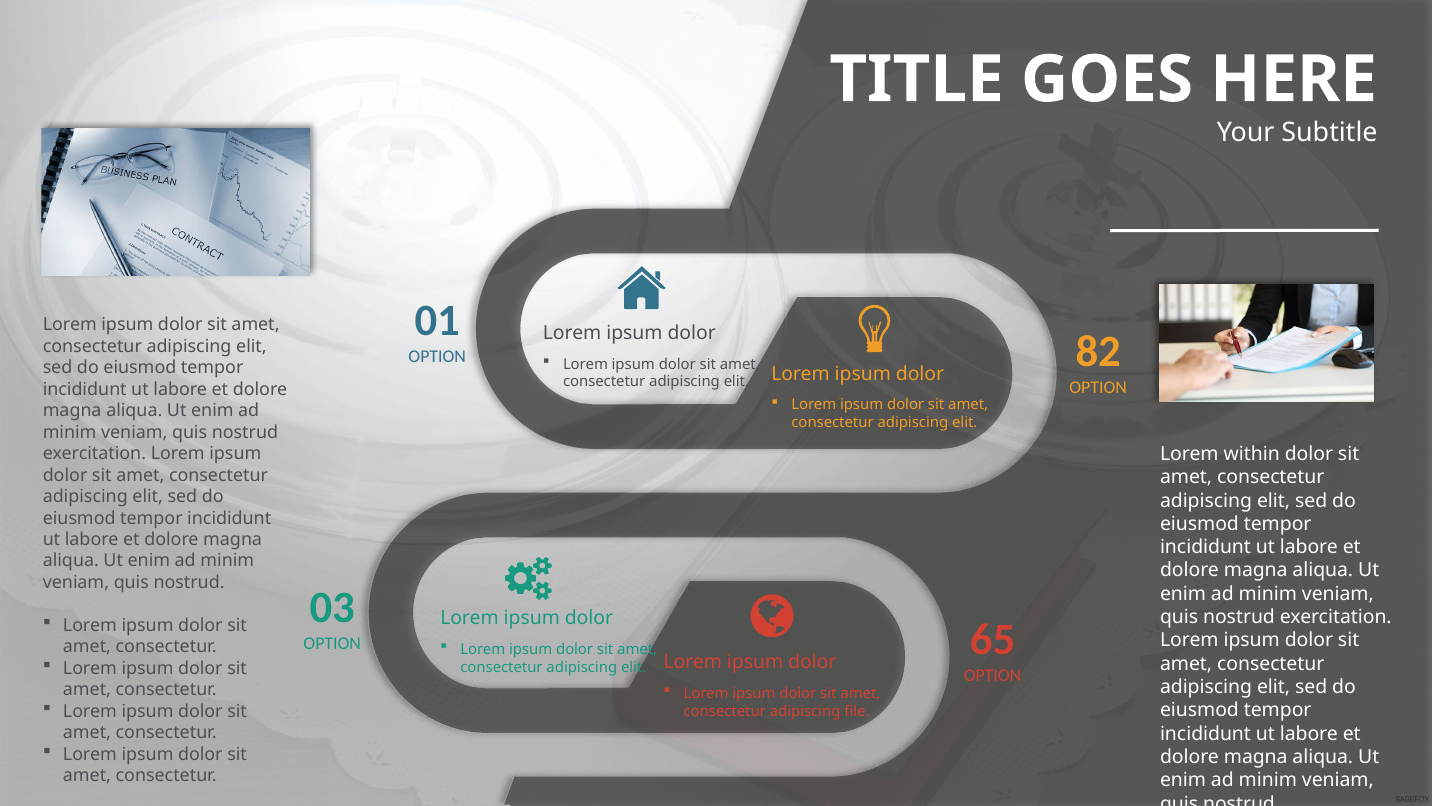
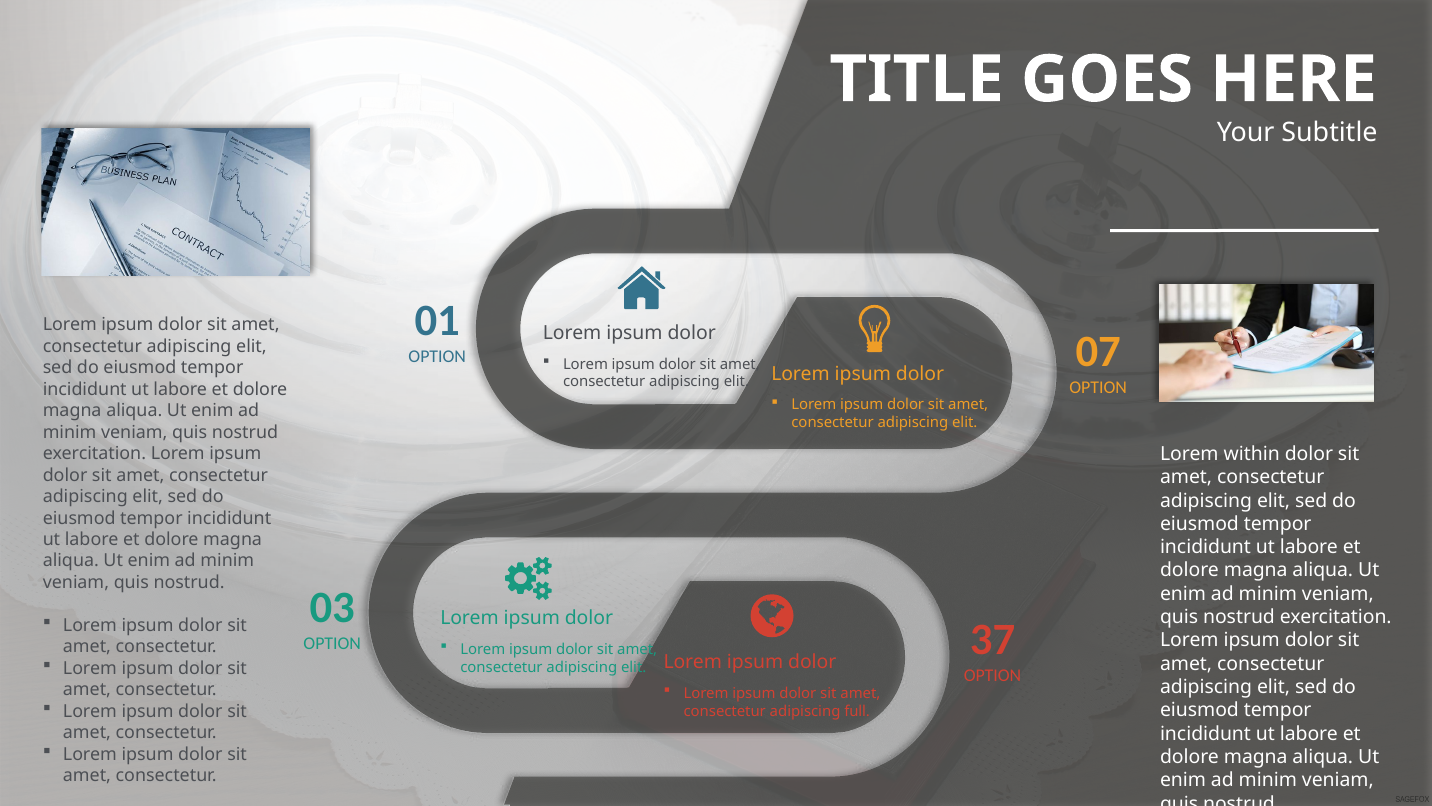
82: 82 -> 07 (1098, 351)
65: 65 -> 37 (993, 639)
file: file -> full (857, 711)
